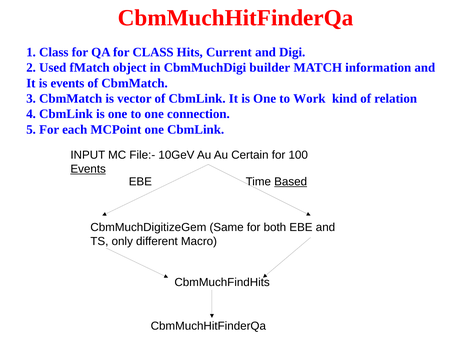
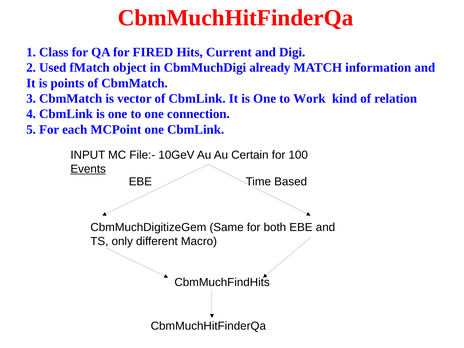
for CLASS: CLASS -> FIRED (153, 52)
builder: builder -> already (270, 68)
is events: events -> points (67, 83)
Based underline: present -> none (291, 182)
